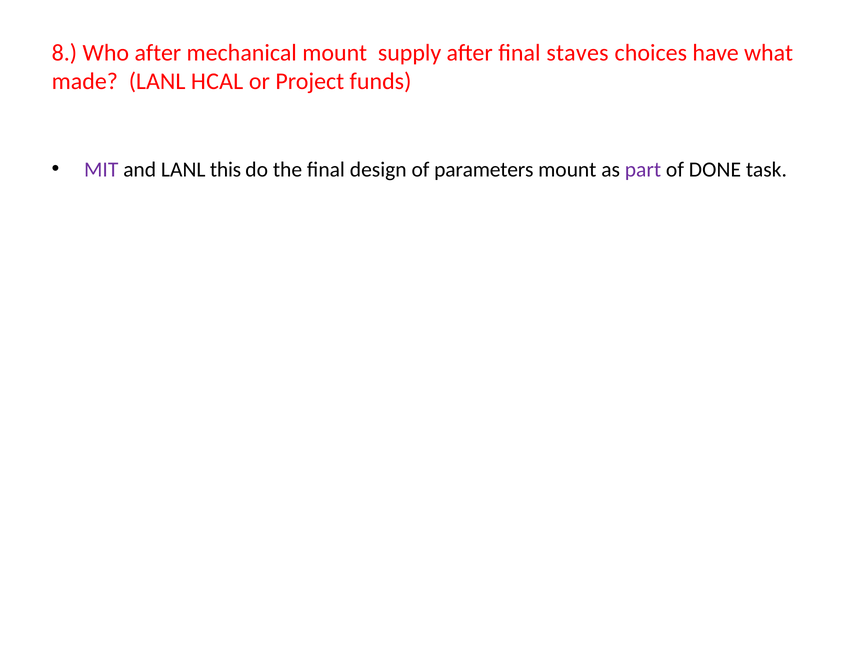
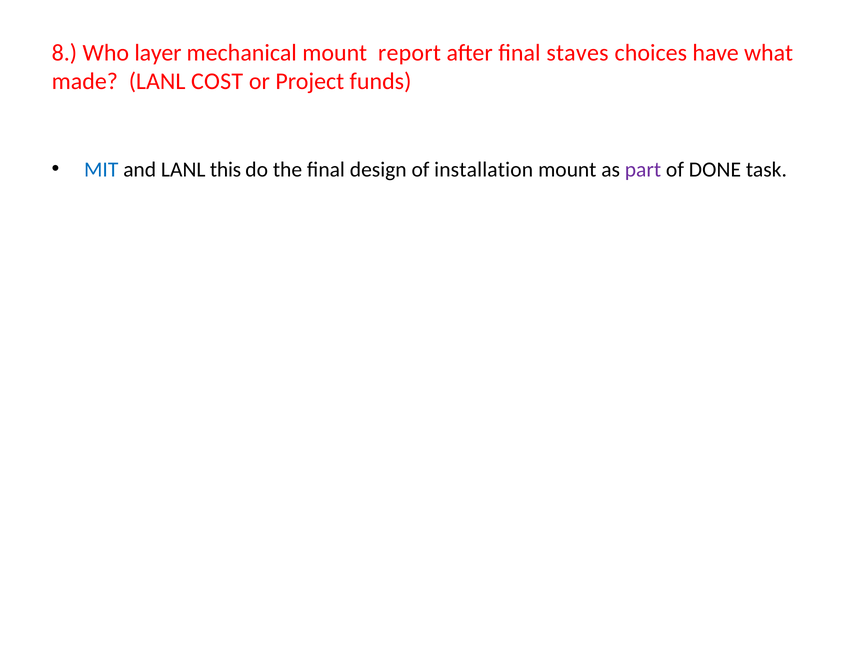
Who after: after -> layer (158, 53)
supply: supply -> report (409, 53)
HCAL: HCAL -> COST (217, 81)
MIT colour: purple -> blue (101, 170)
parameters: parameters -> installation (484, 170)
